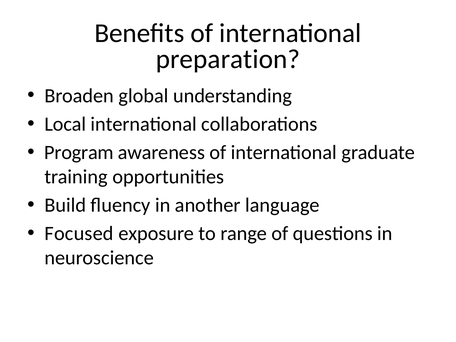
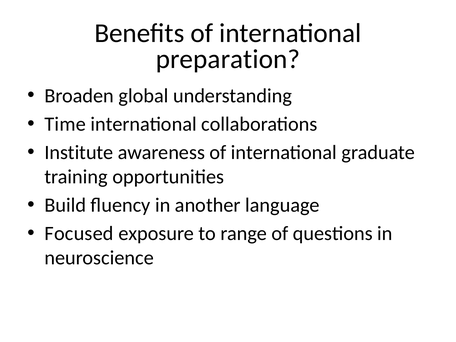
Local: Local -> Time (65, 124)
Program: Program -> Institute (79, 152)
